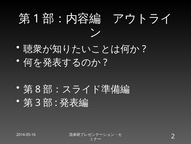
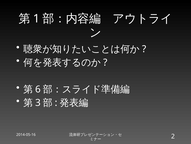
8: 8 -> 6 (38, 89)
